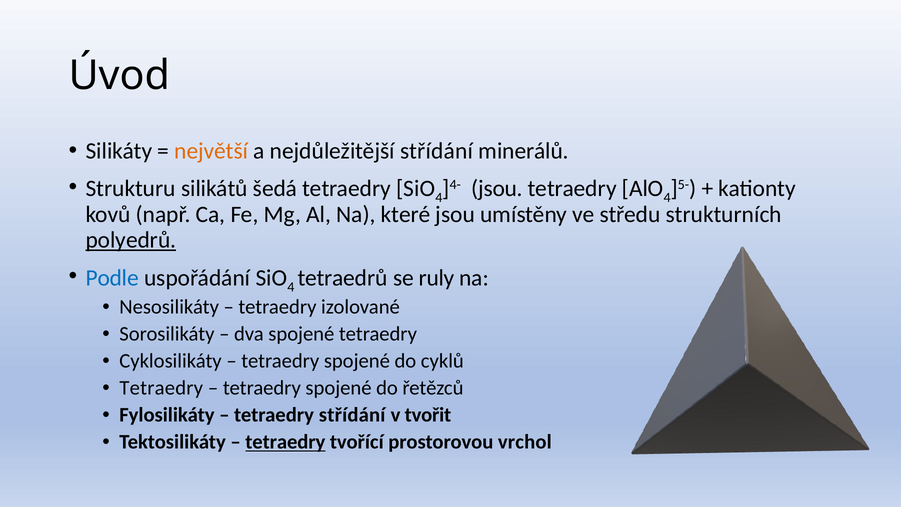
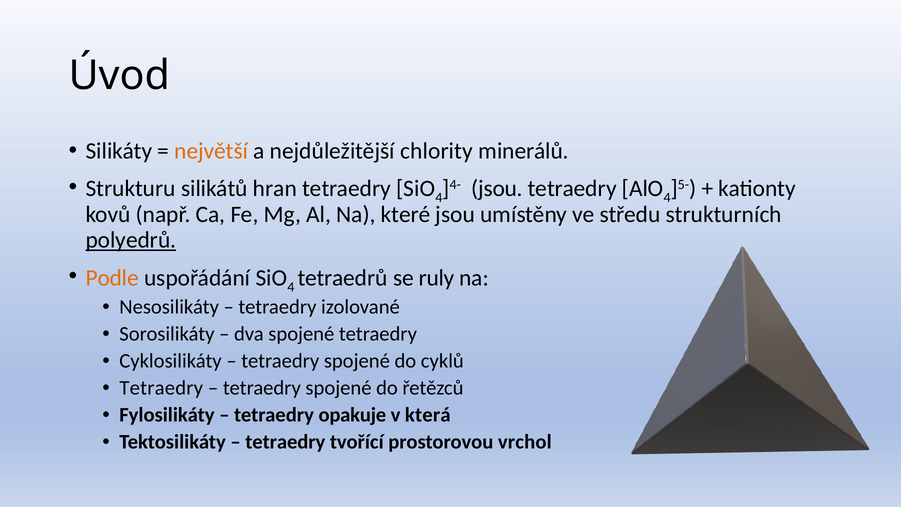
nejdůležitější střídání: střídání -> chlority (437, 151)
šedá: šedá -> hran (275, 189)
Podle colour: blue -> orange (112, 278)
tetraedry střídání: střídání -> opakuje (352, 415)
tvořit: tvořit -> která (428, 415)
tetraedry underline: present -> none (285, 442)
